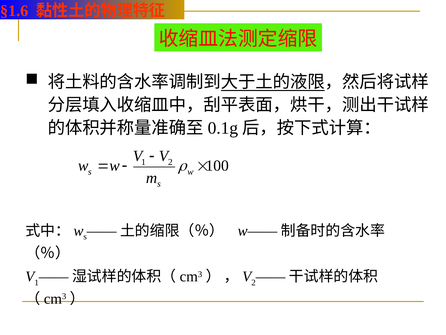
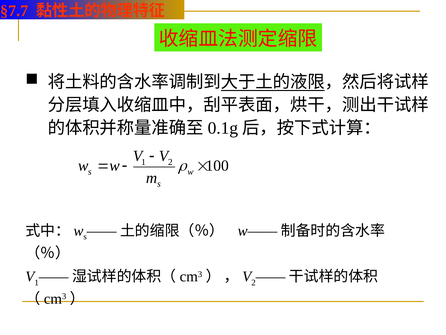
§1.6: §1.6 -> §7.7 (14, 11)
